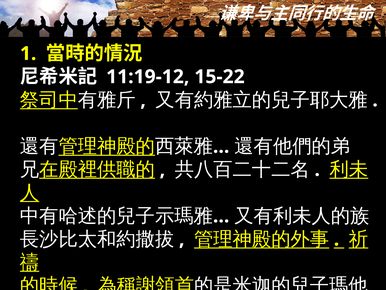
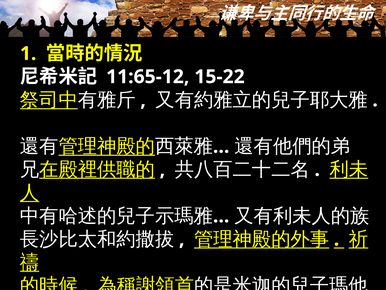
11:19-12: 11:19-12 -> 11:65-12 (148, 77)
